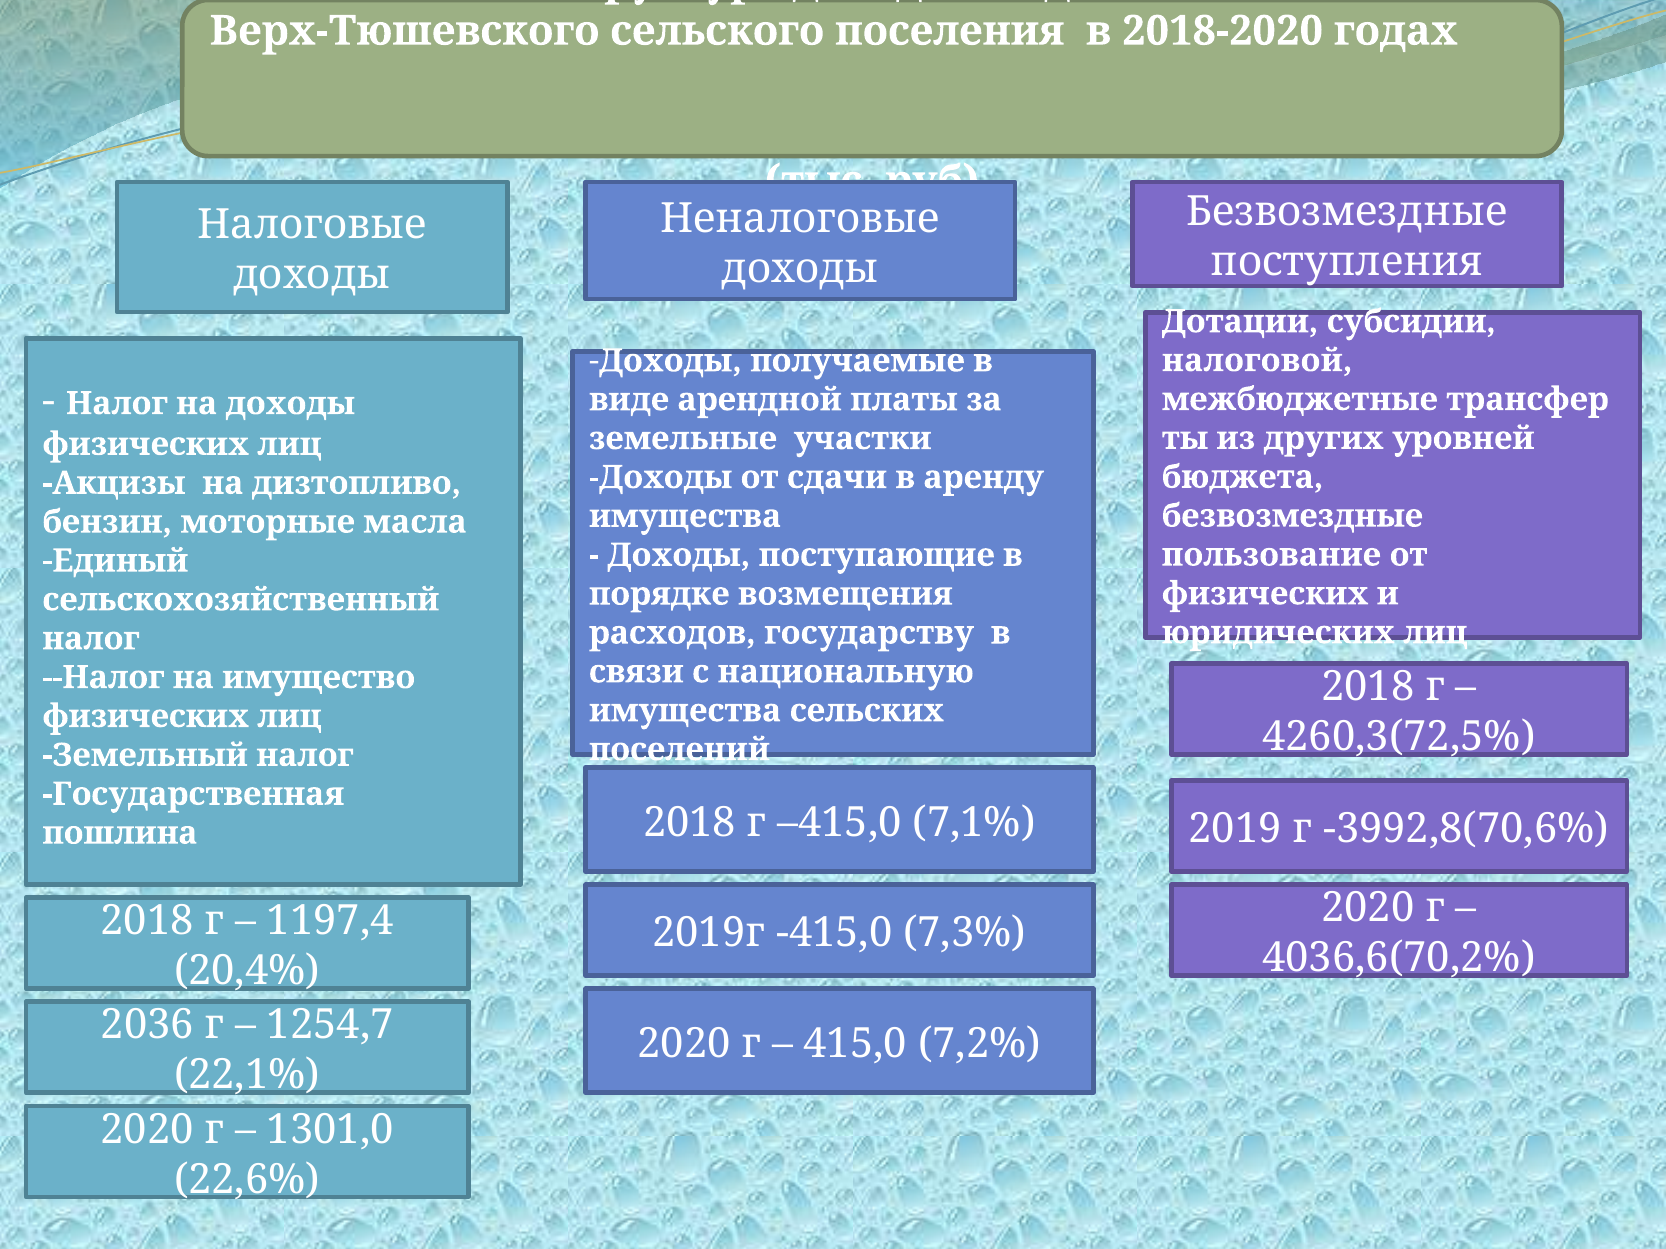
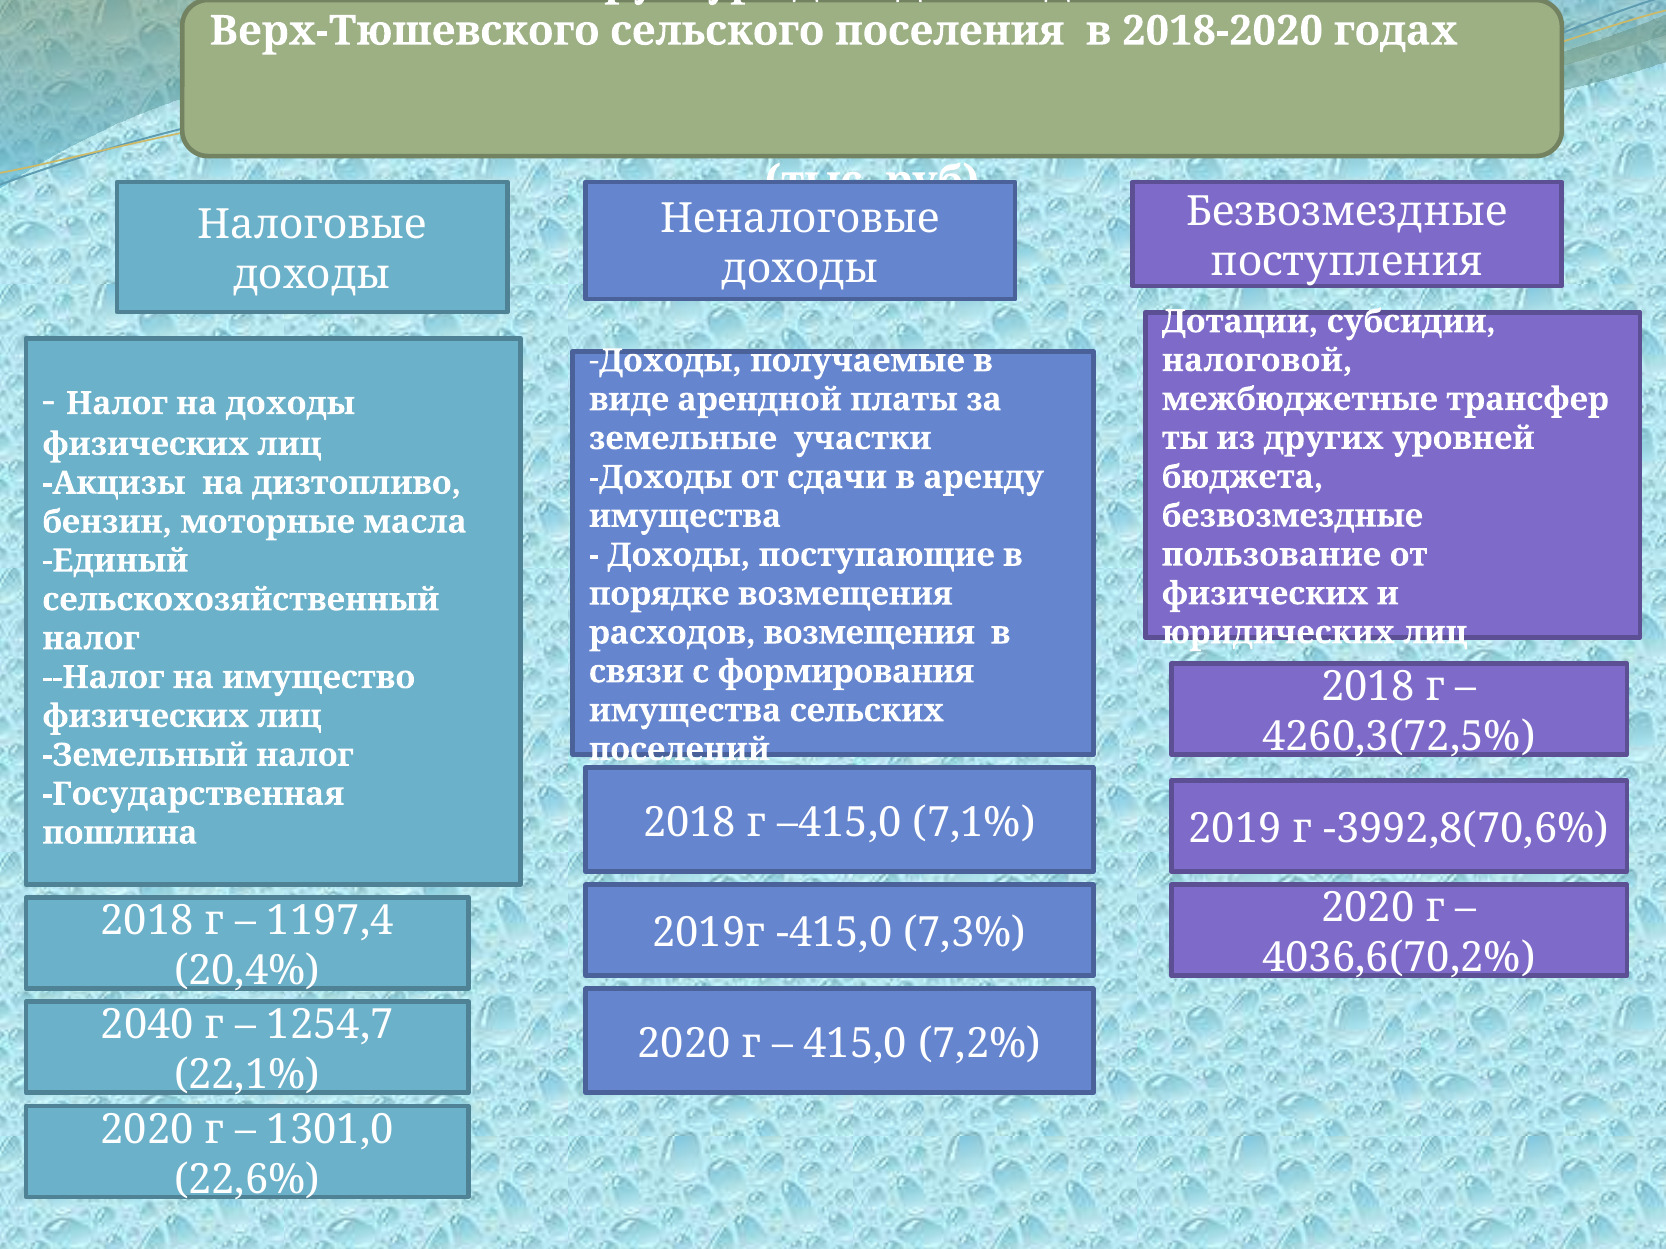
расходов государству: государству -> возмещения (869, 633)
национальную: национальную -> формирования (846, 672)
2036: 2036 -> 2040 (147, 1026)
